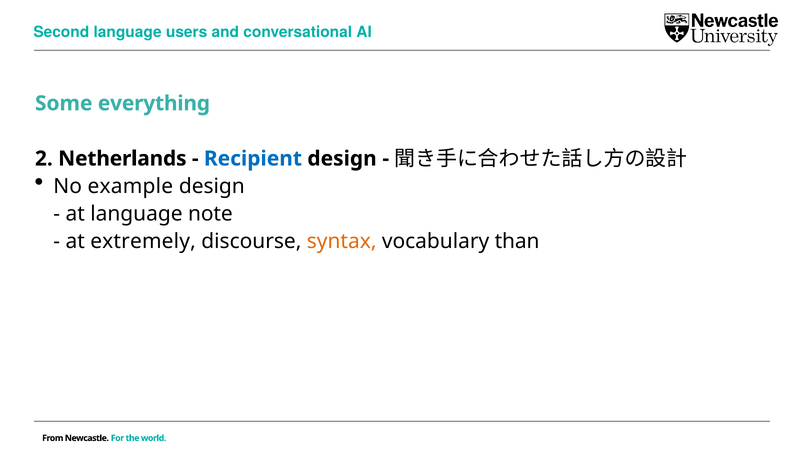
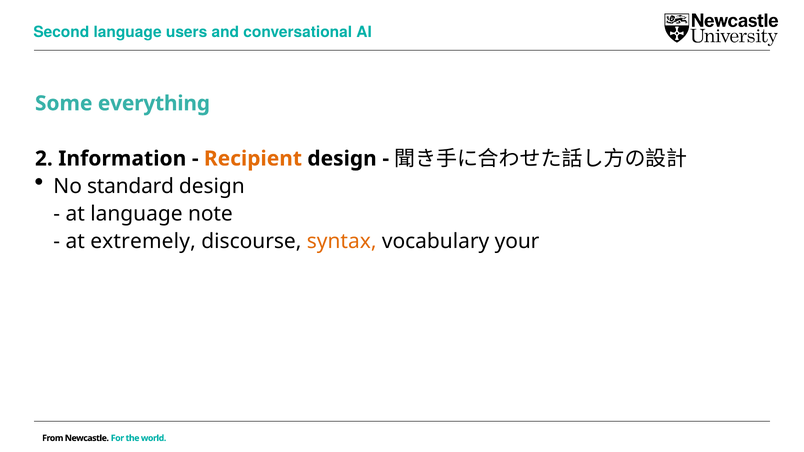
Netherlands: Netherlands -> Information (122, 159)
Recipient colour: blue -> orange (253, 159)
example: example -> standard (131, 186)
than: than -> your (517, 242)
